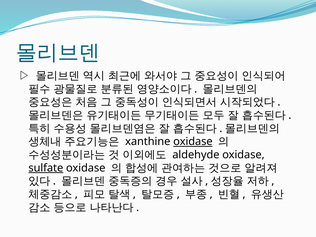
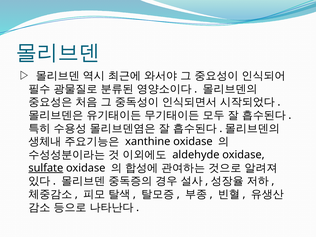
oxidase underline: present -> none (193, 142)
